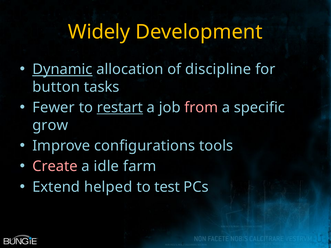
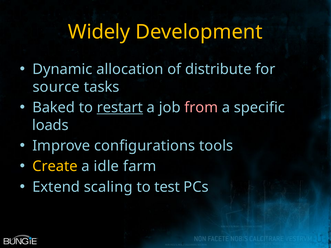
Dynamic underline: present -> none (62, 69)
discipline: discipline -> distribute (218, 69)
button: button -> source (56, 87)
Fewer: Fewer -> Baked (54, 108)
grow: grow -> loads (50, 125)
Create colour: pink -> yellow (55, 167)
helped: helped -> scaling (108, 187)
